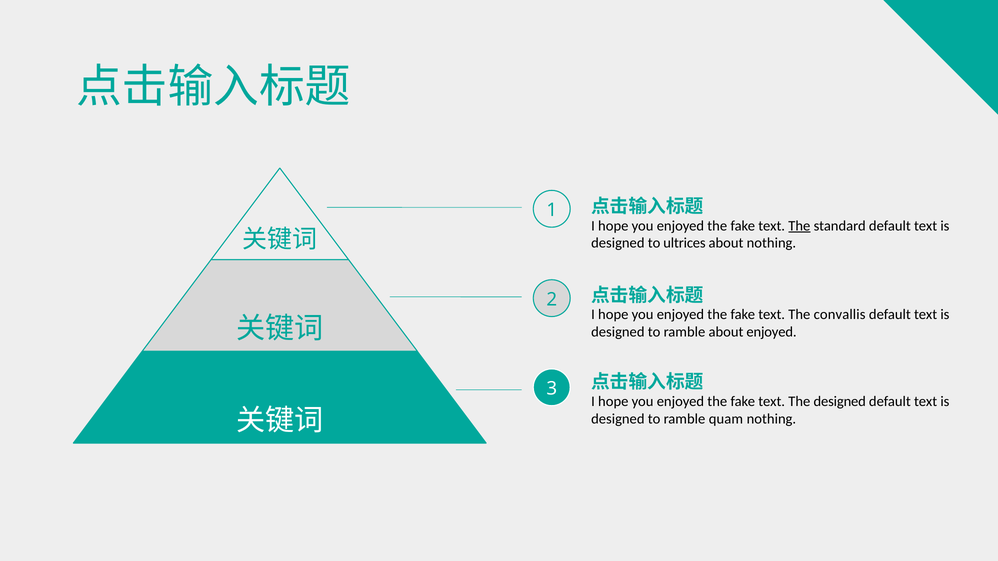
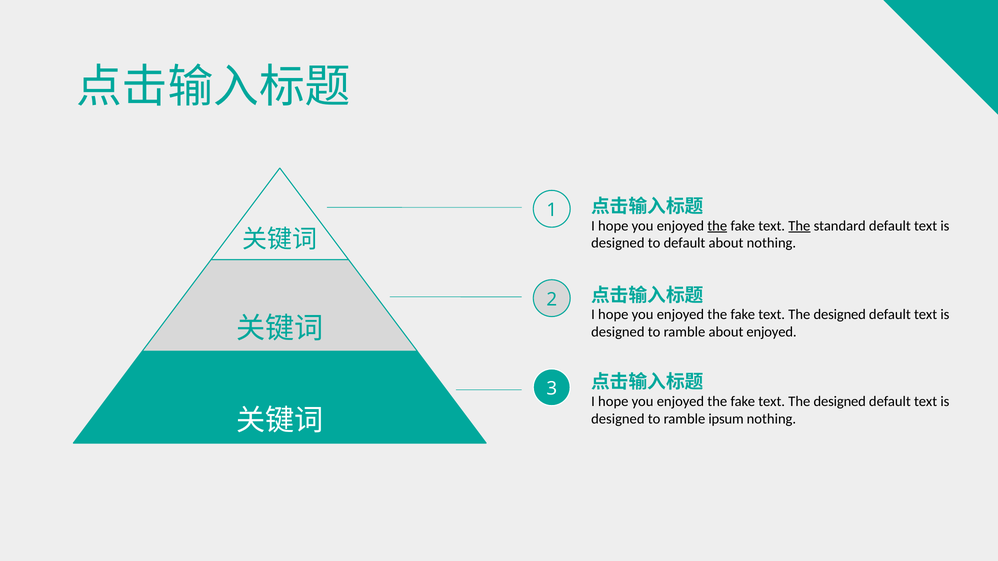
the underline: none -> present (717, 226)
to ultrices: ultrices -> default (684, 243)
convallis: convallis -> designed (840, 315)
quam: quam -> ipsum (726, 419)
